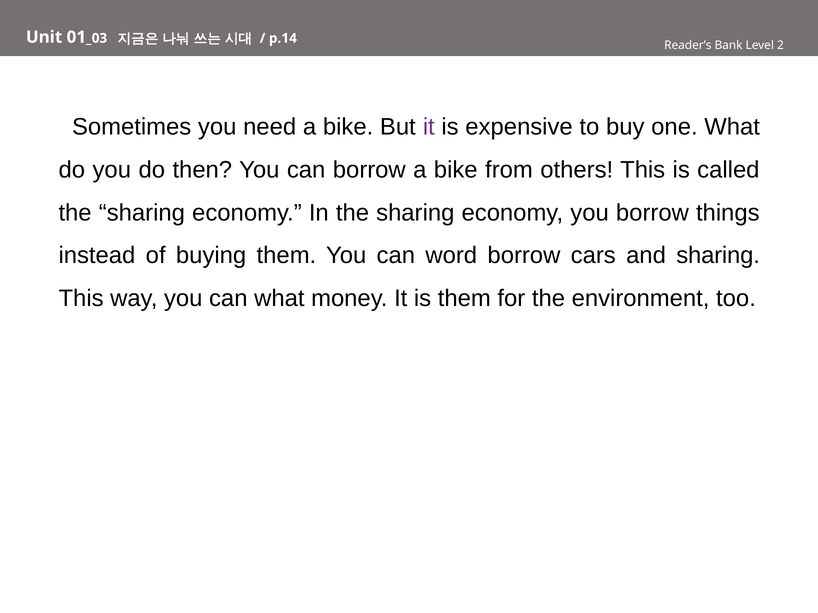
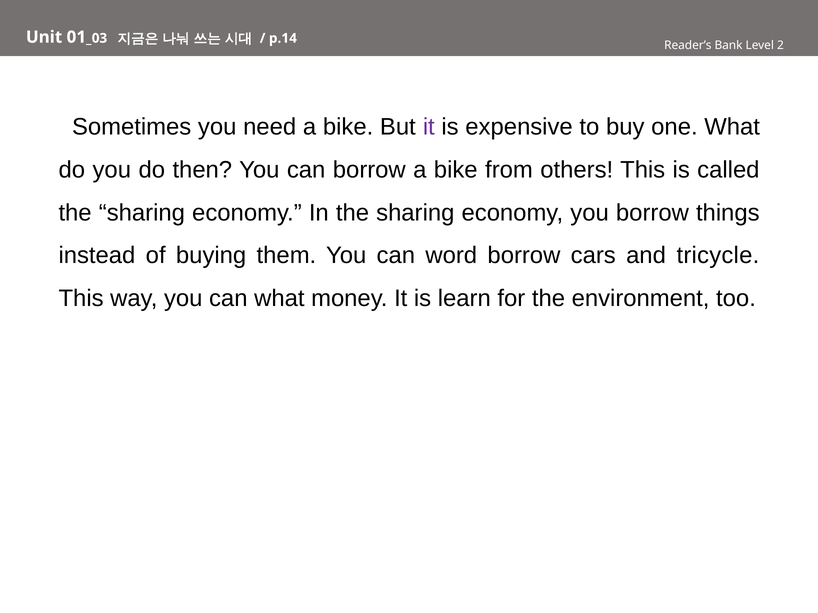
and sharing: sharing -> tricycle (718, 256)
is them: them -> learn (464, 299)
